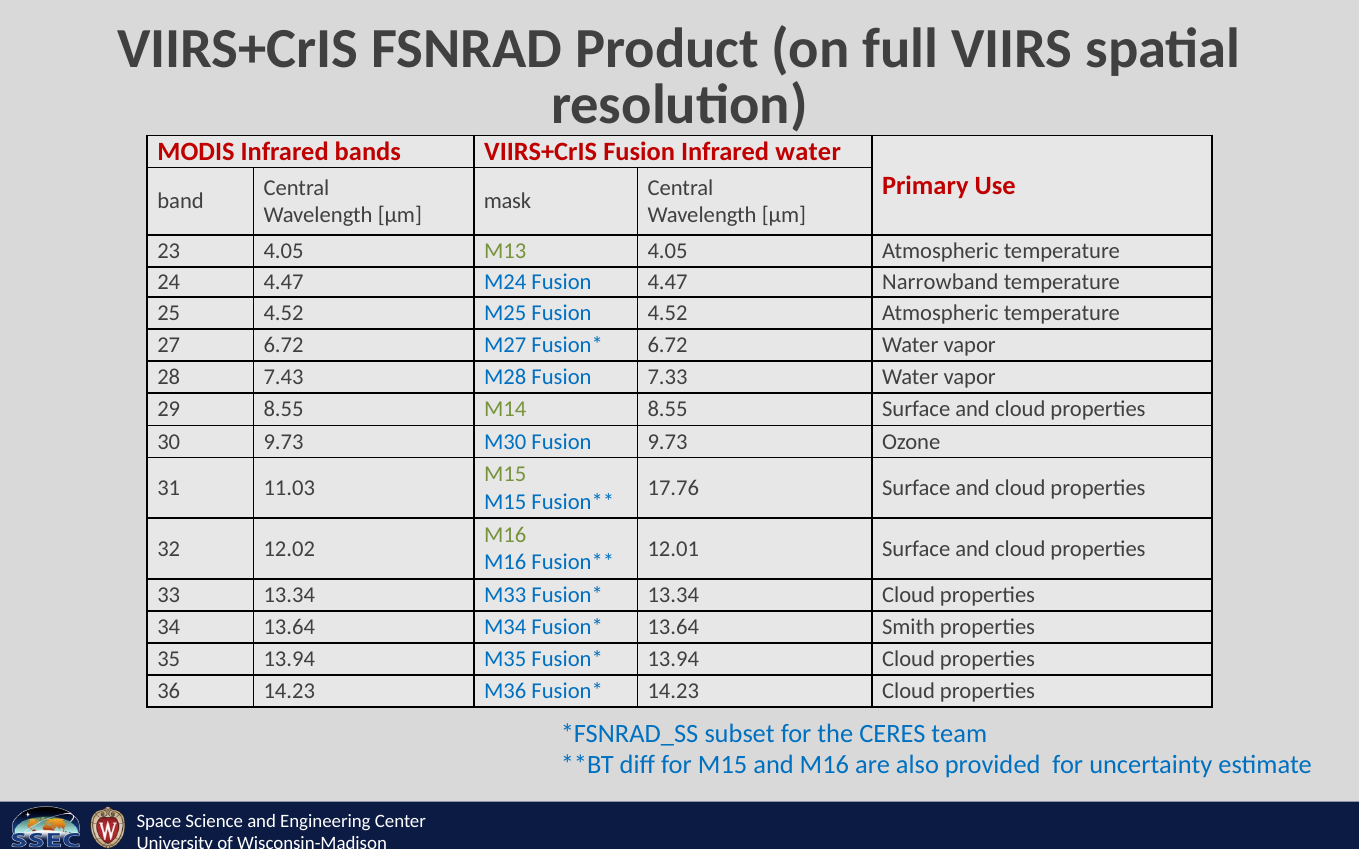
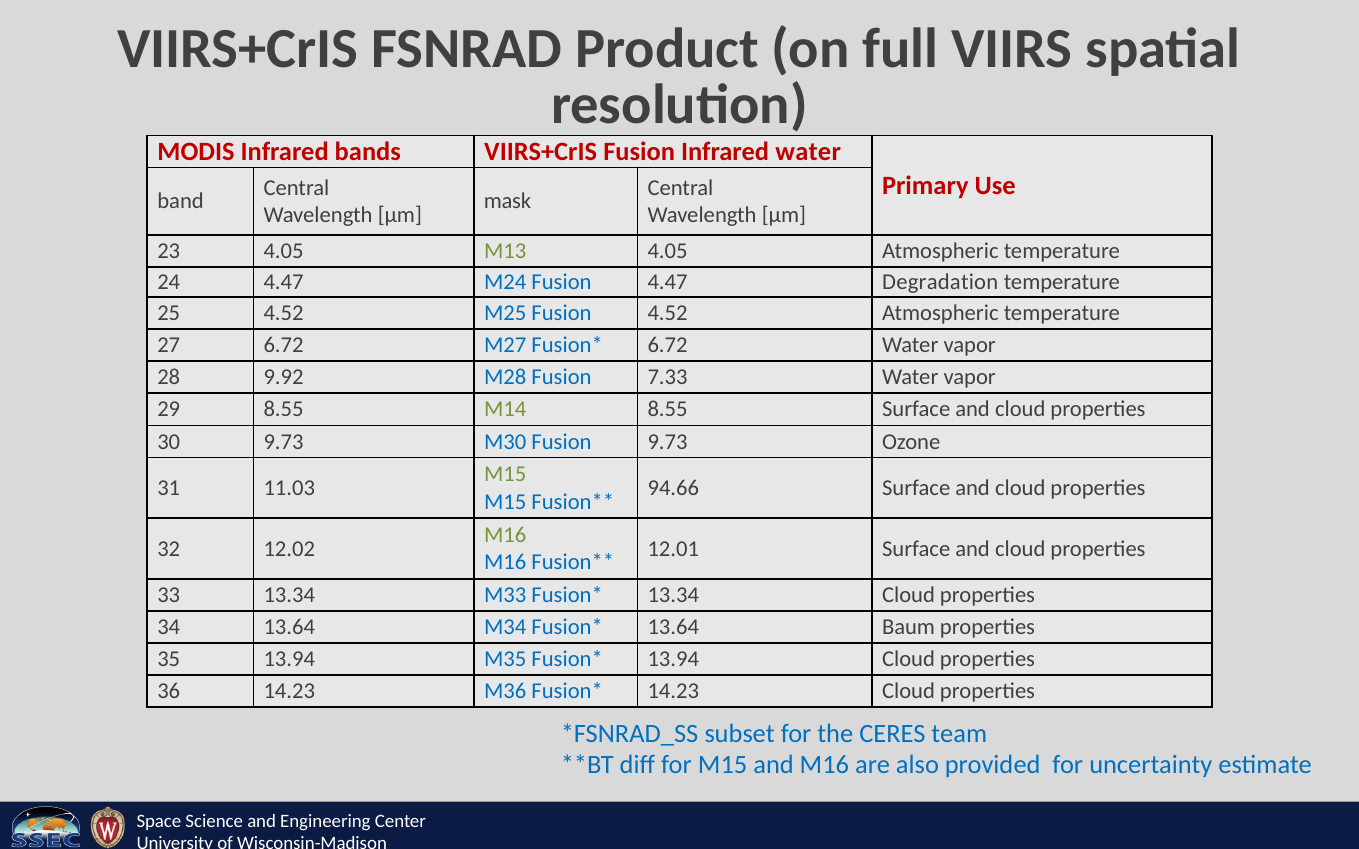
Narrowband: Narrowband -> Degradation (940, 282)
7.43: 7.43 -> 9.92 (284, 378)
17.76: 17.76 -> 94.66 (673, 488)
Smith: Smith -> Baum (909, 627)
